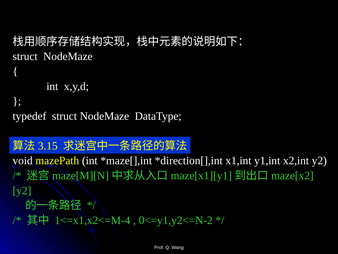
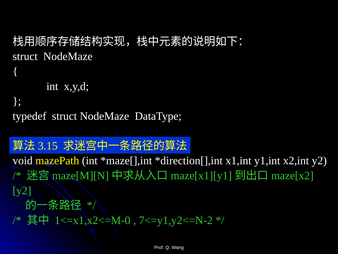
1<=x1,x2<=M-4: 1<=x1,x2<=M-4 -> 1<=x1,x2<=M-0 (92, 220)
0<=y1,y2<=N-2: 0<=y1,y2<=N-2 -> 7<=y1,y2<=N-2 (176, 220)
